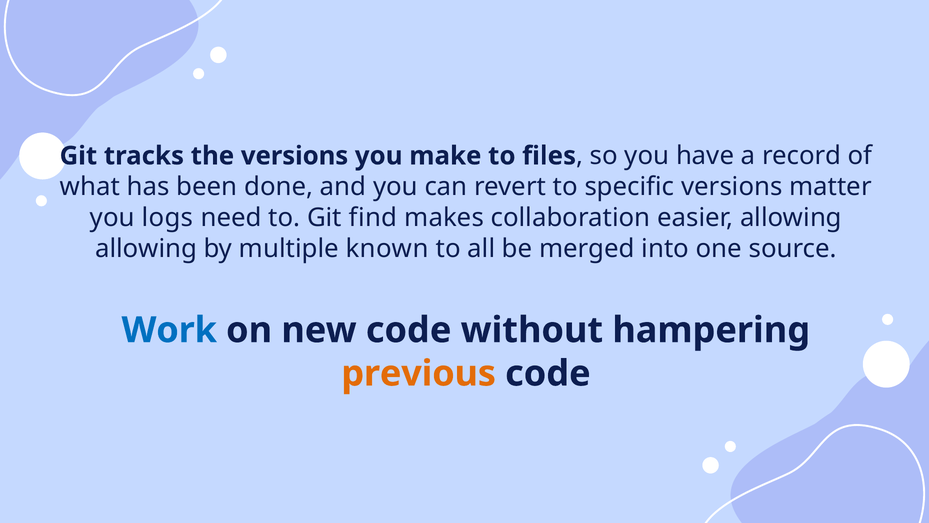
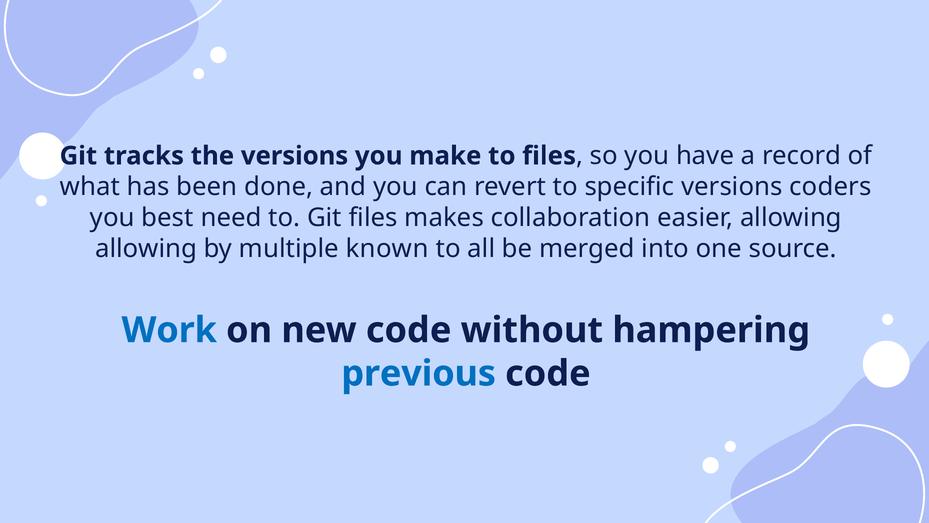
matter: matter -> coders (830, 187)
logs: logs -> best (168, 218)
Git find: find -> files (373, 218)
previous colour: orange -> blue (419, 373)
